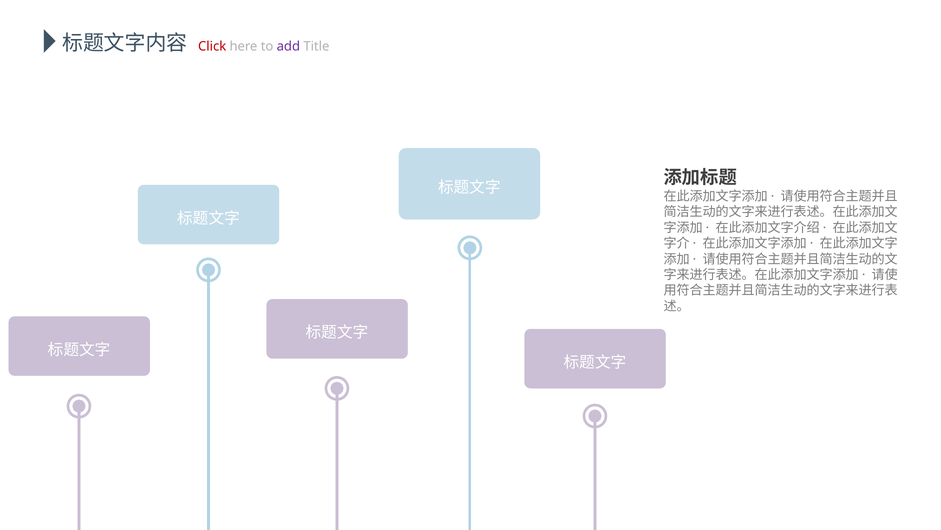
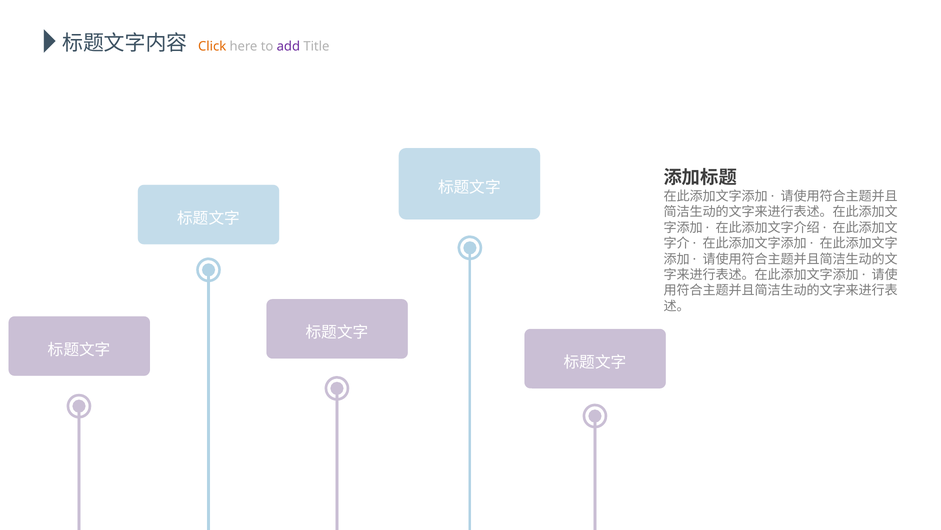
Click colour: red -> orange (212, 47)
